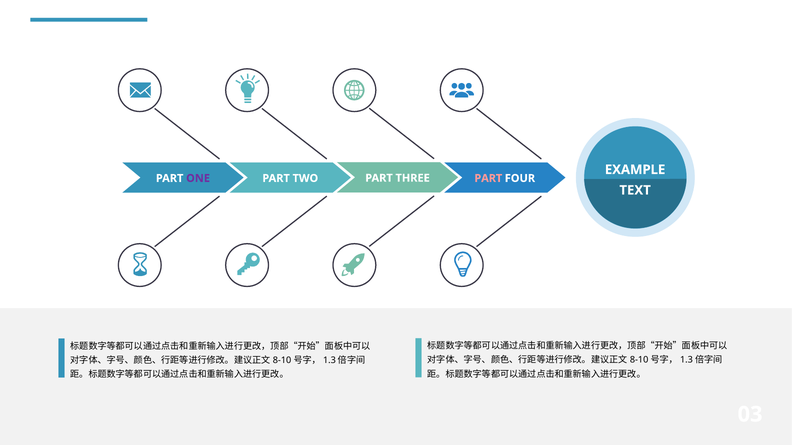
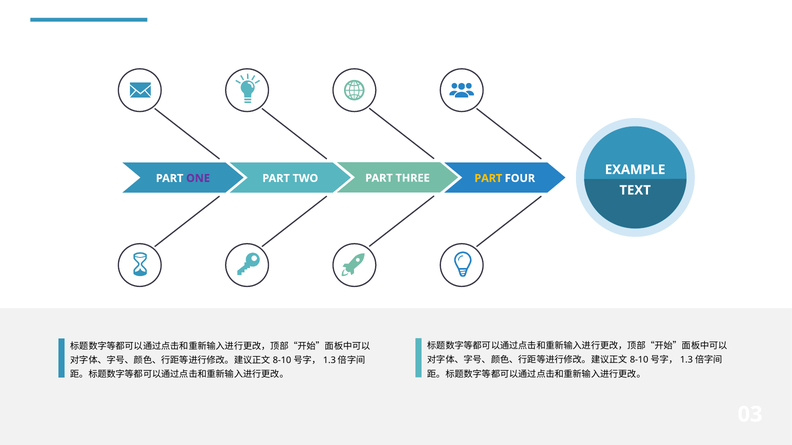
PART colour: pink -> yellow (488, 178)
